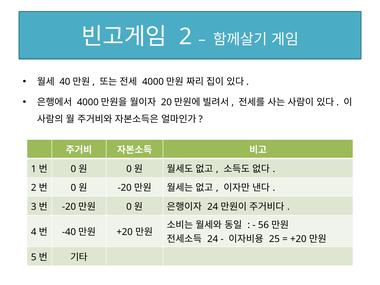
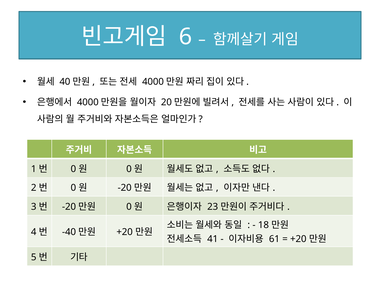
2: 2 -> 6 (186, 37)
24: 24 -> 23 (213, 207)
56: 56 -> 18 (263, 225)
24: 24 -> 41 (213, 239)
25: 25 -> 61 (274, 239)
